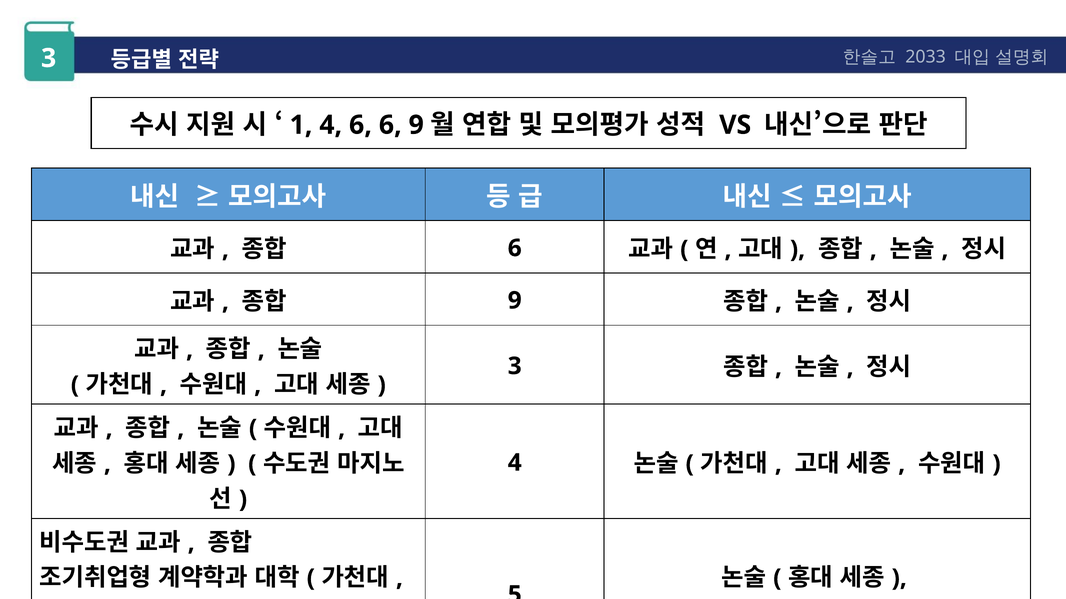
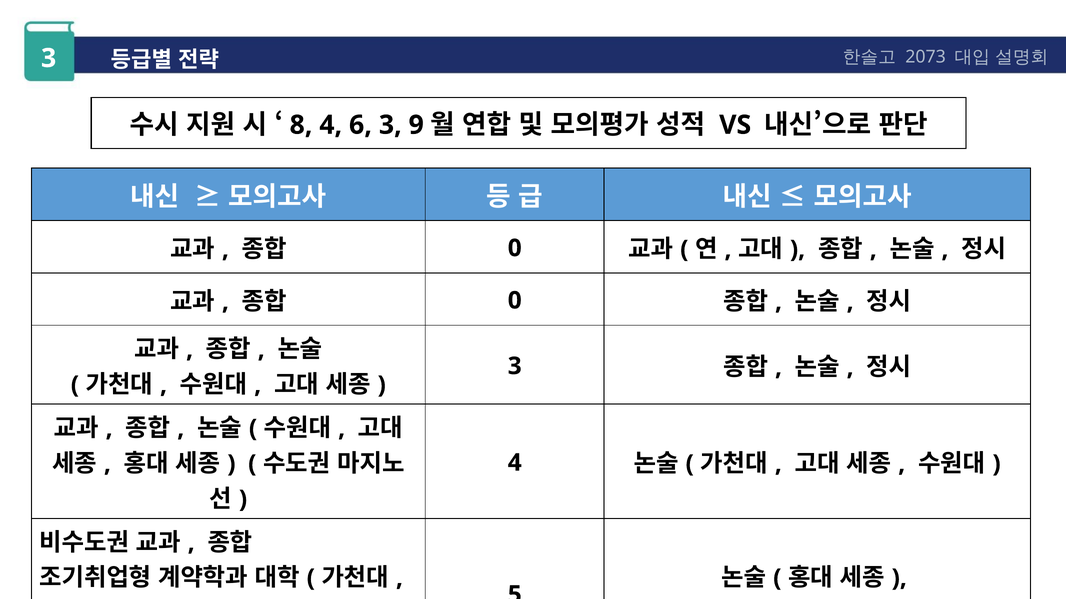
2033: 2033 -> 2073 (926, 57)
1: 1 -> 8 (301, 125)
6 6: 6 -> 3 (390, 125)
6: 6 -> 0 (515, 248)
9: 9 -> 0 (515, 301)
